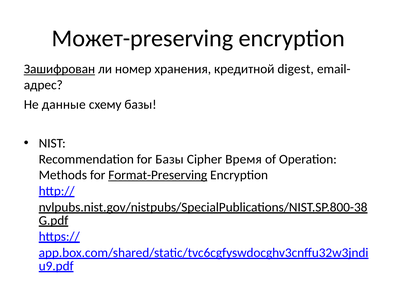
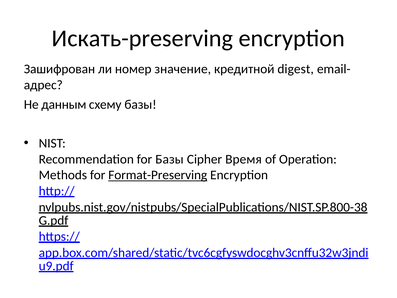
Может-preserving: Может-preserving -> Искать-preserving (142, 38)
Зашифрован underline: present -> none (59, 69)
хранения: хранения -> значение (183, 69)
данные: данные -> данным (64, 104)
